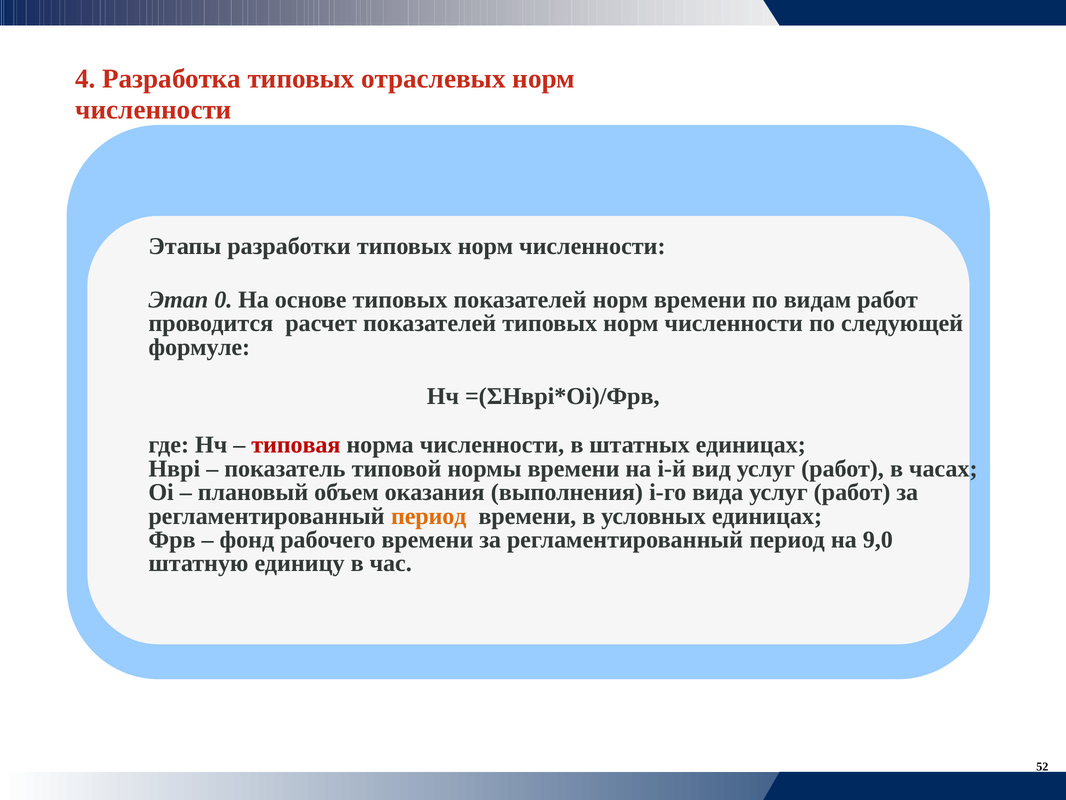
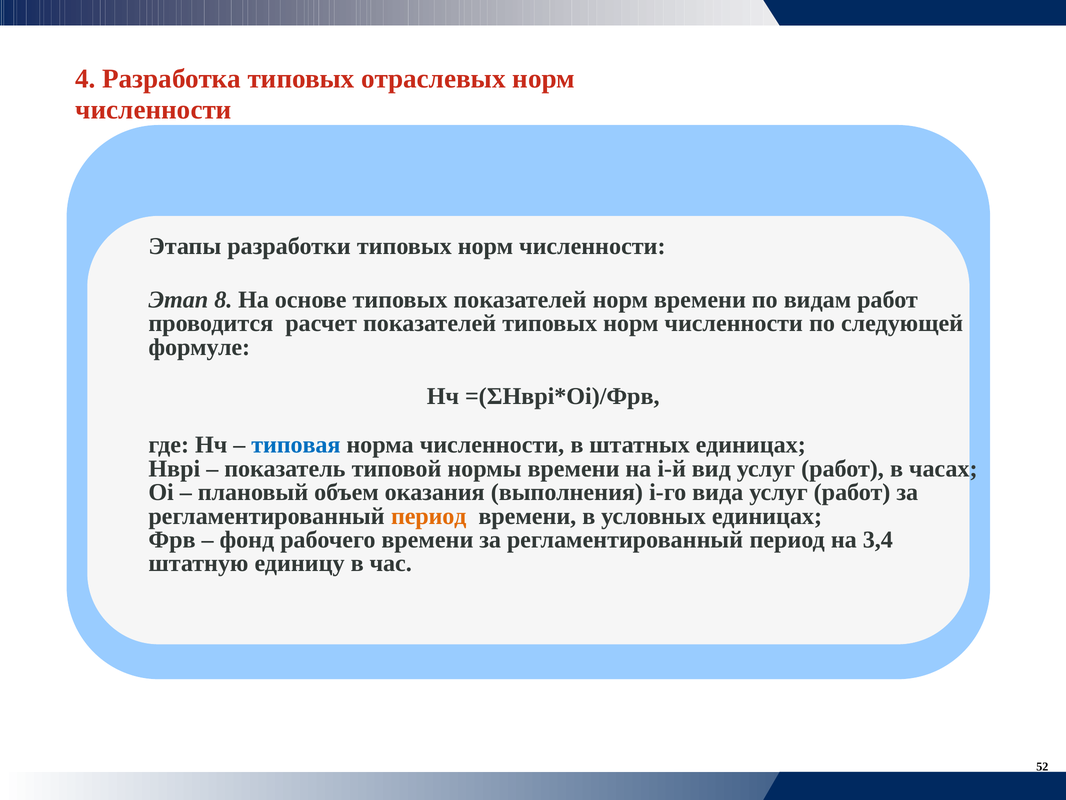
0: 0 -> 8 (223, 300)
типовая colour: red -> blue (296, 445)
9,0: 9,0 -> 3,4 (878, 539)
